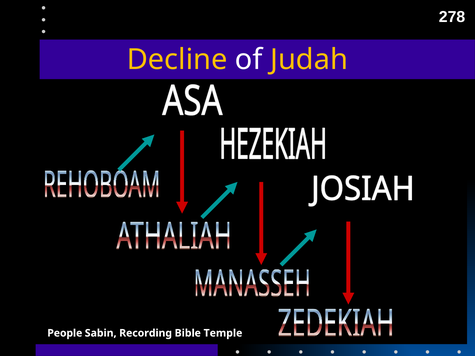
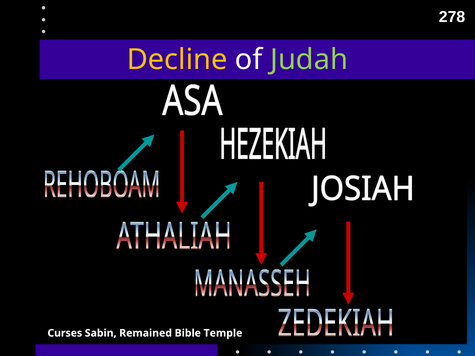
Judah colour: yellow -> light green (309, 60)
People: People -> Curses (65, 333)
Recording: Recording -> Remained (146, 333)
